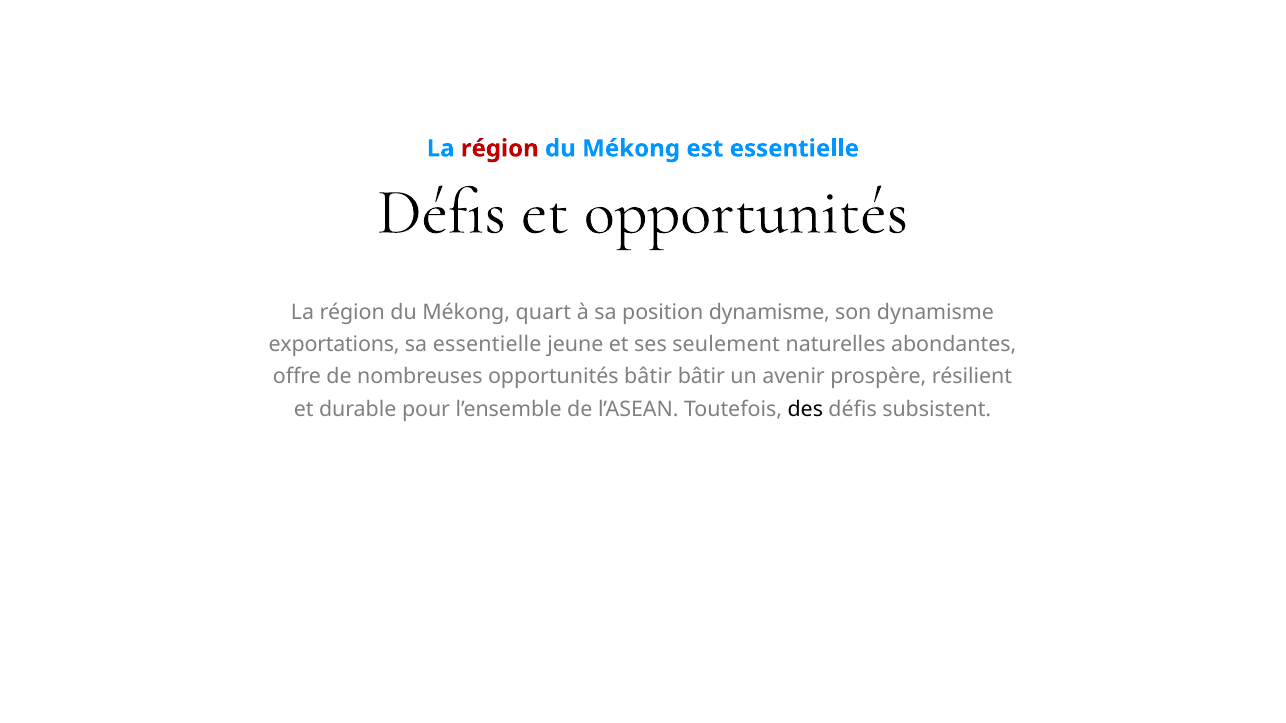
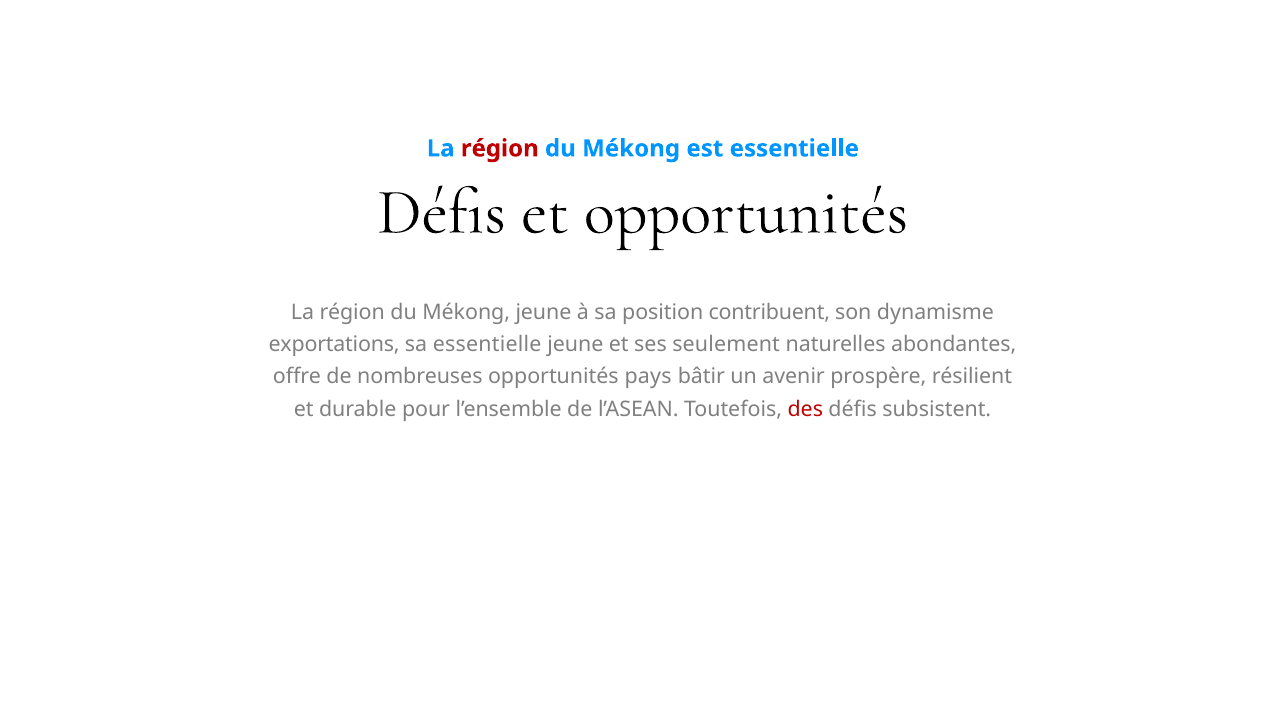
Mékong quart: quart -> jeune (543, 313)
position dynamisme: dynamisme -> contribuent (769, 313)
opportunités bâtir: bâtir -> pays (648, 377)
des colour: black -> red (805, 409)
